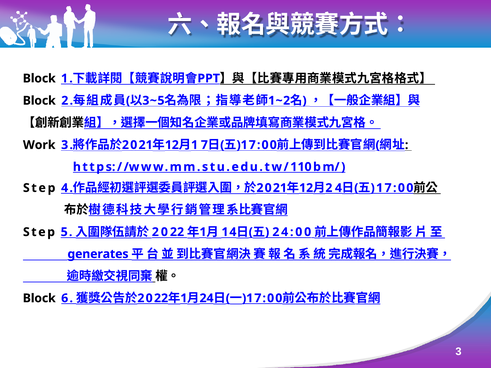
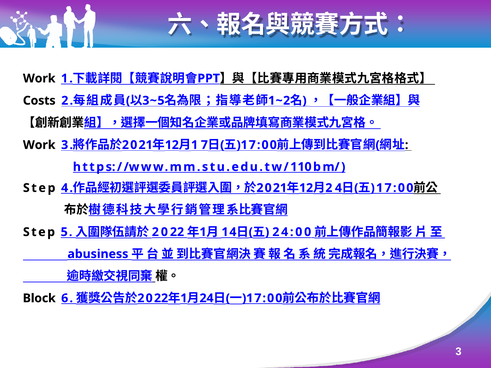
Block: Block -> Work (39, 78)
Block: Block -> Costs (39, 101)
generates: generates -> abusiness (98, 254)
